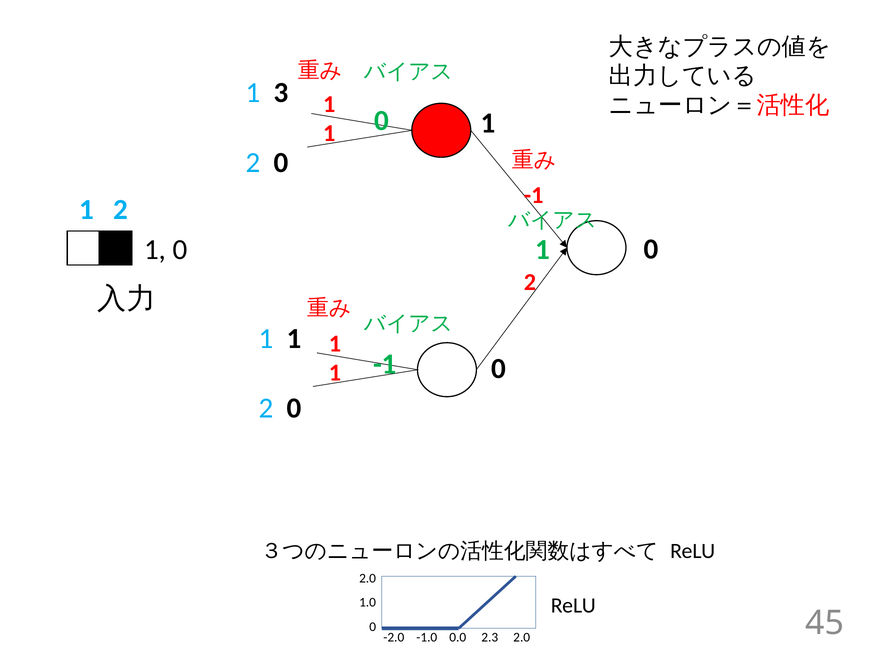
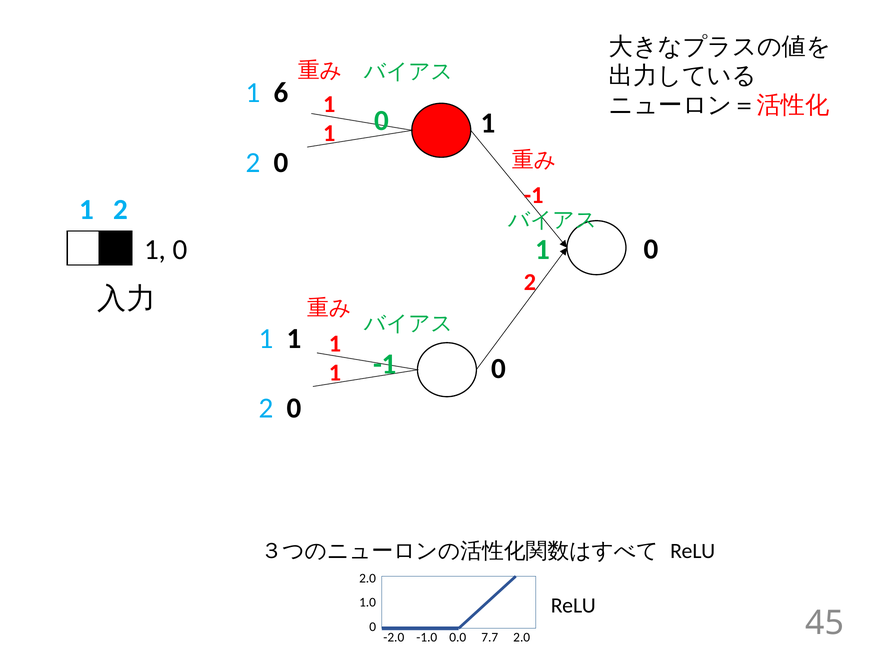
3: 3 -> 6 (281, 93)
2.3: 2.3 -> 7.7 (490, 638)
